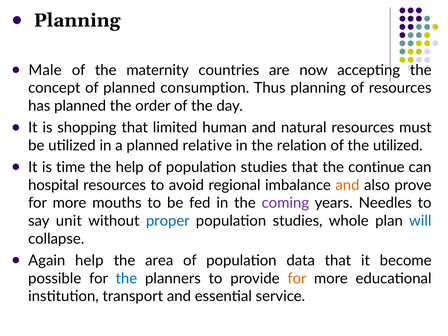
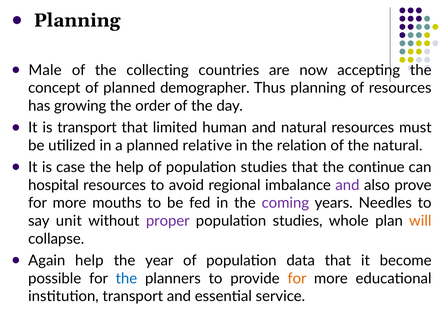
maternity: maternity -> collecting (158, 70)
consumption: consumption -> demographer (205, 88)
has planned: planned -> growing (80, 106)
is shopping: shopping -> transport (87, 128)
the utilized: utilized -> natural (398, 146)
time: time -> case (71, 167)
and colour: orange -> purple (347, 185)
proper colour: blue -> purple (168, 221)
will colour: blue -> orange (420, 221)
area: area -> year (159, 261)
